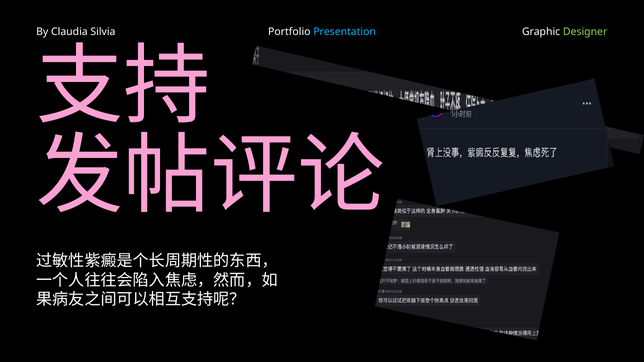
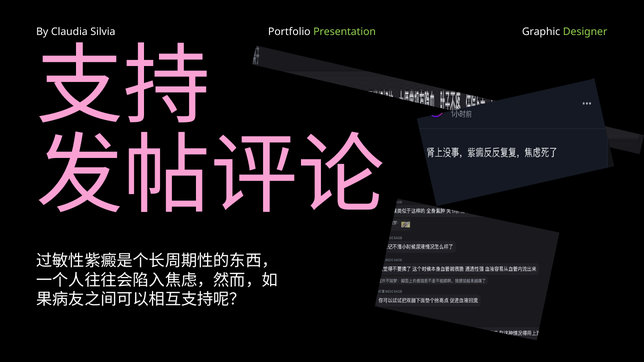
Presentation colour: light blue -> light green (345, 32)
